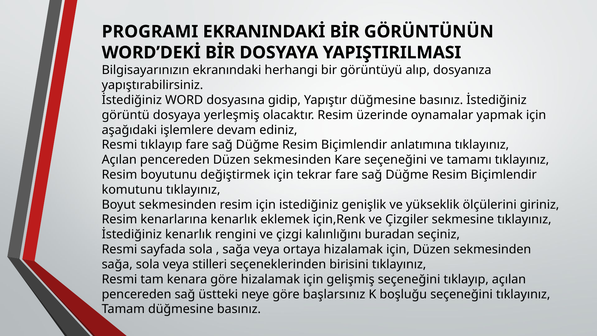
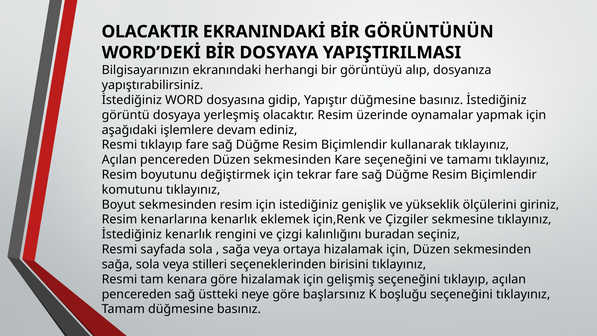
PROGRAMI: PROGRAMI -> OLACAKTIR (150, 32)
anlatımına: anlatımına -> kullanarak (421, 145)
